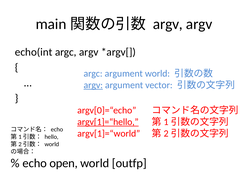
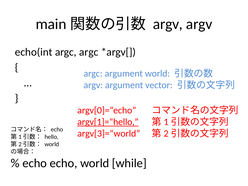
argc argv: argv -> argc (89, 52)
argv underline: present -> none (93, 85)
argv[1]=“world: argv[1]=“world -> argv[3]=“world (109, 134)
echo open: open -> echo (64, 163)
outfp: outfp -> while (129, 163)
